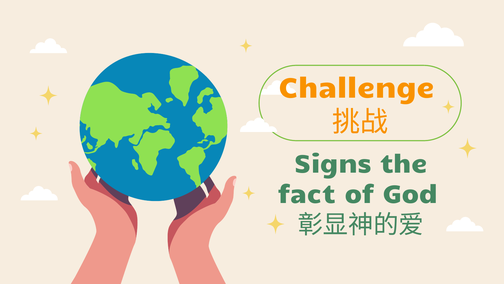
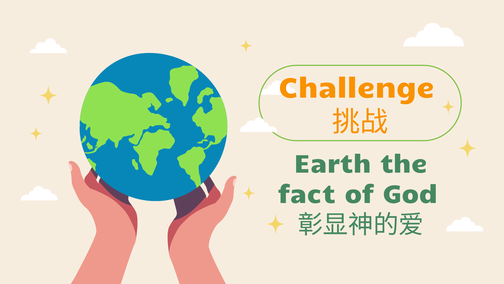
Signs: Signs -> Earth (333, 164)
